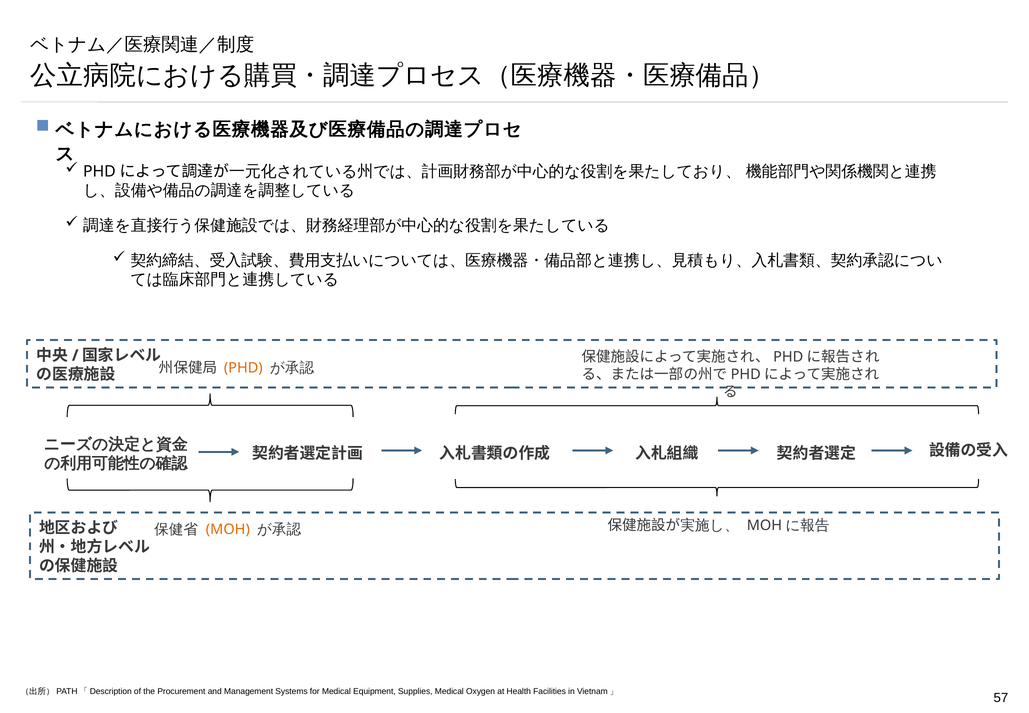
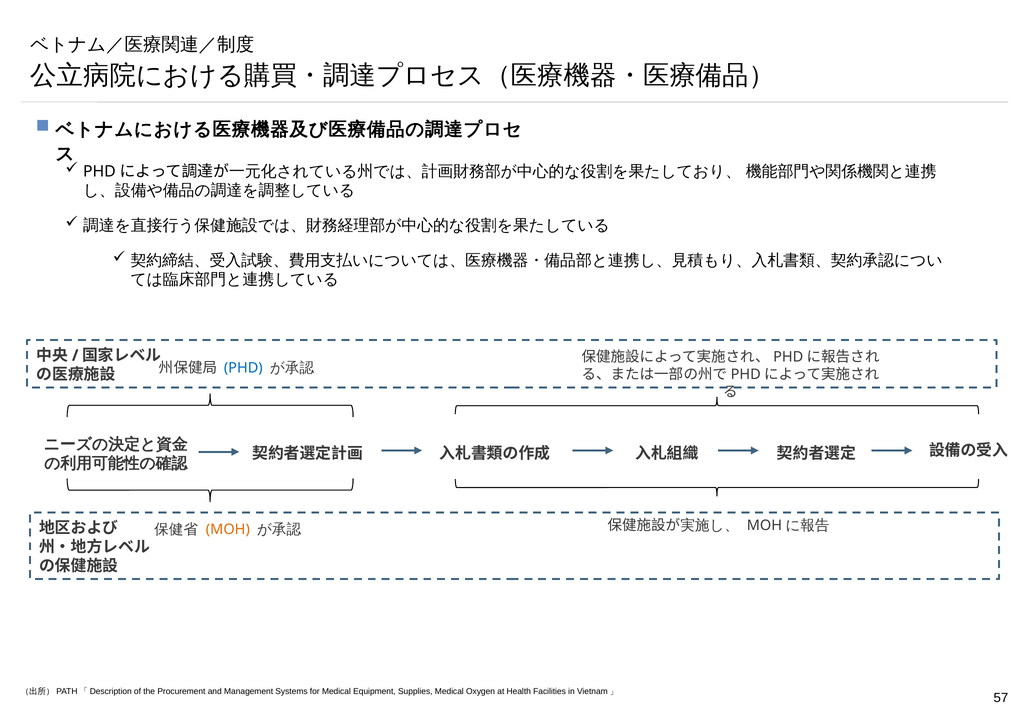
PHD colour: orange -> blue (243, 368)
